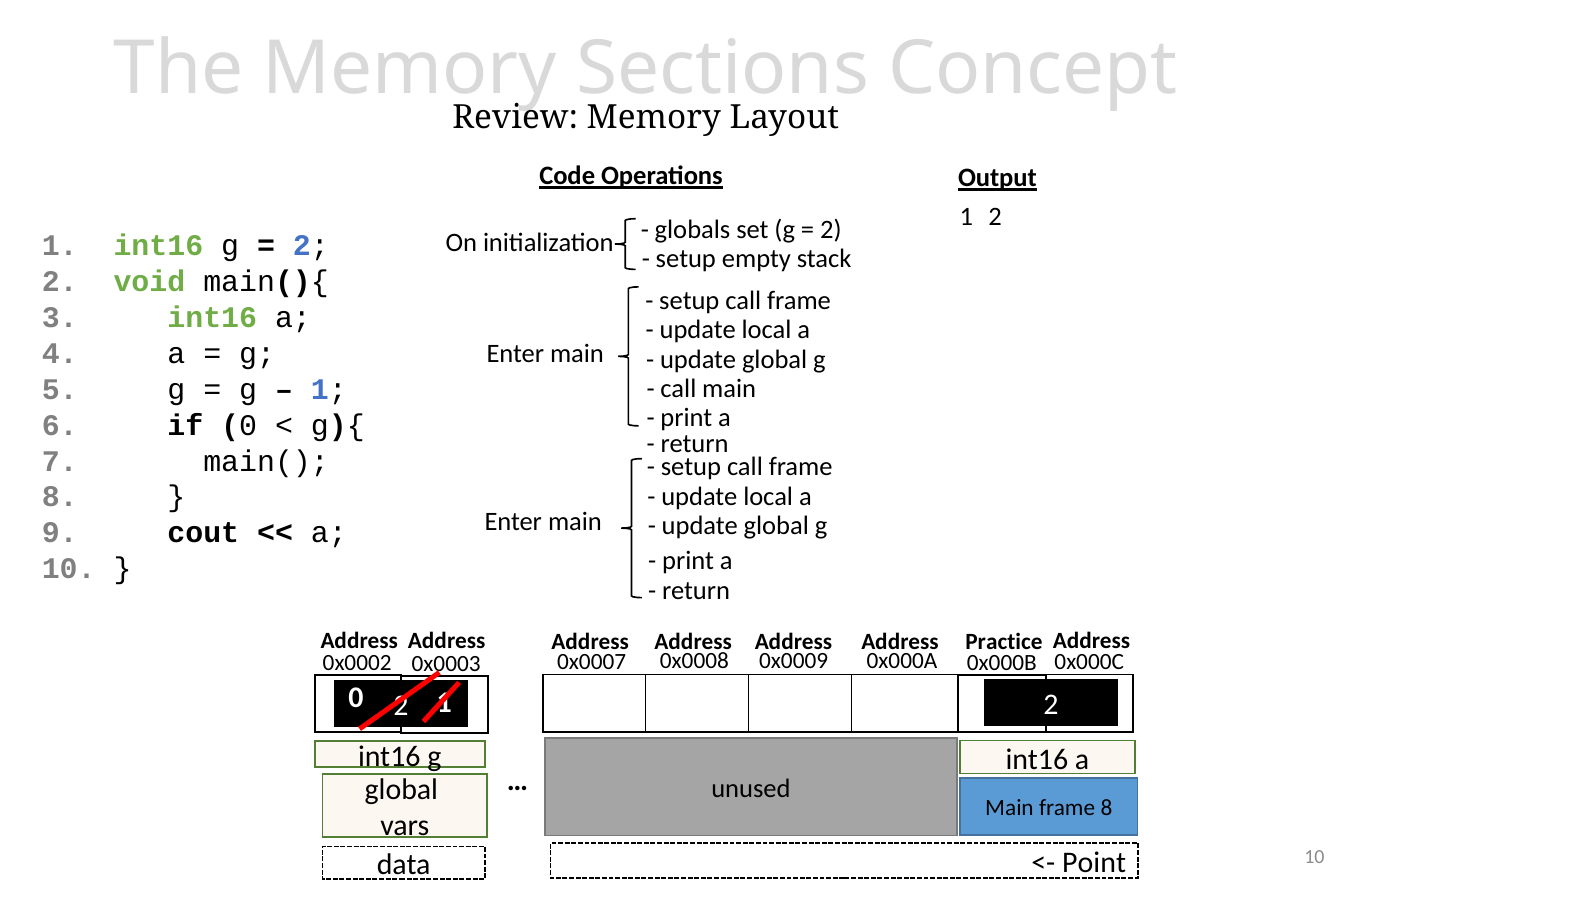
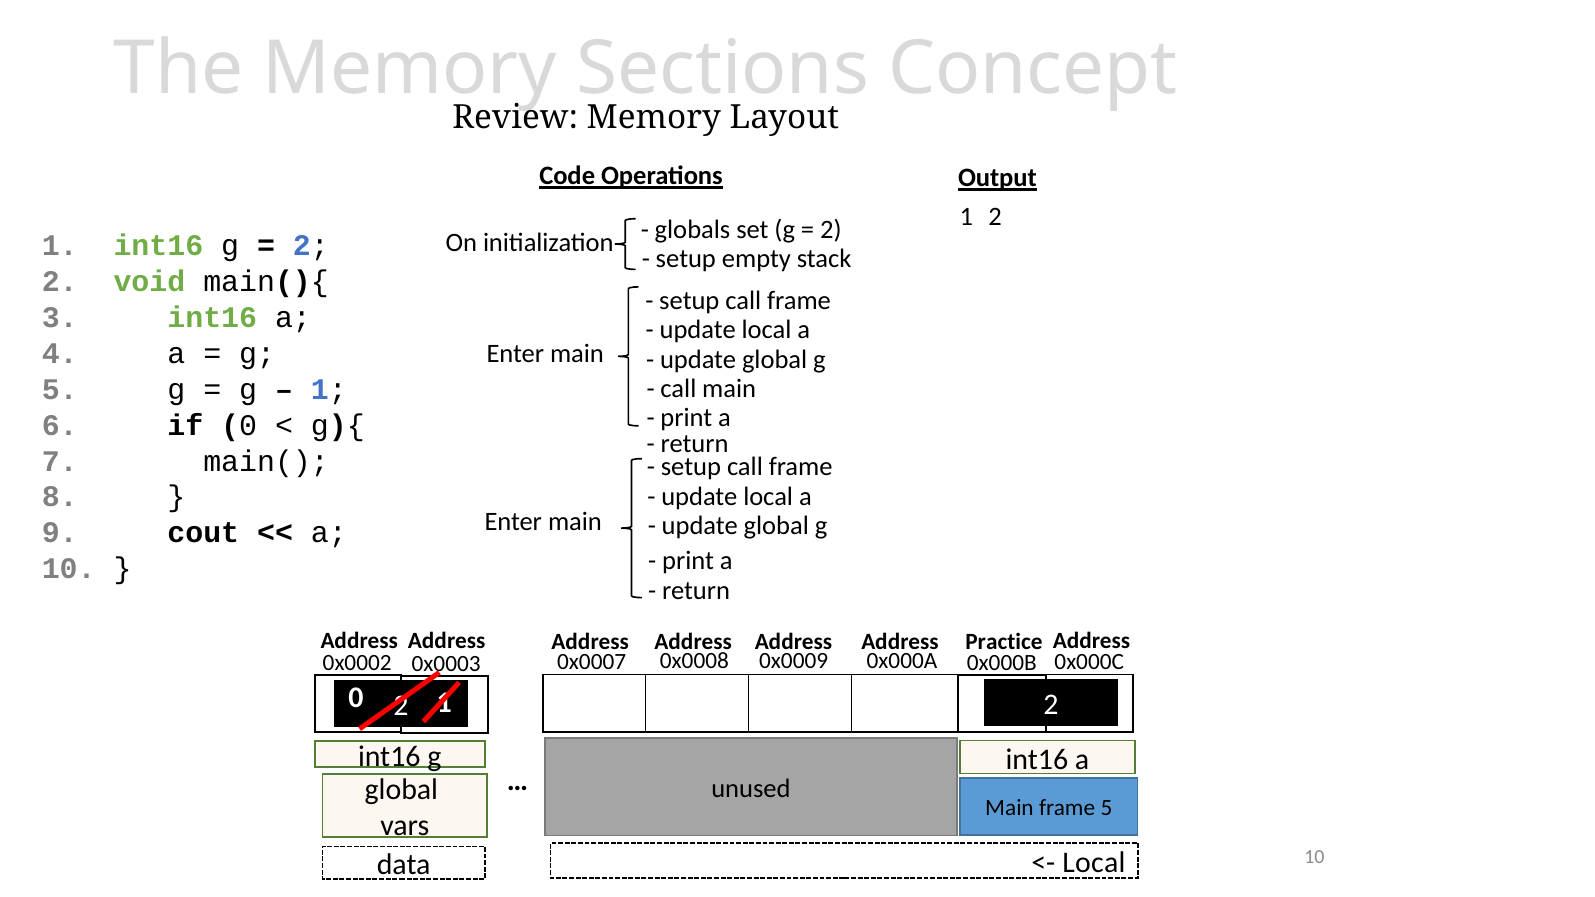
frame 8: 8 -> 5 (1106, 808)
Point: Point -> Local (1094, 863)
